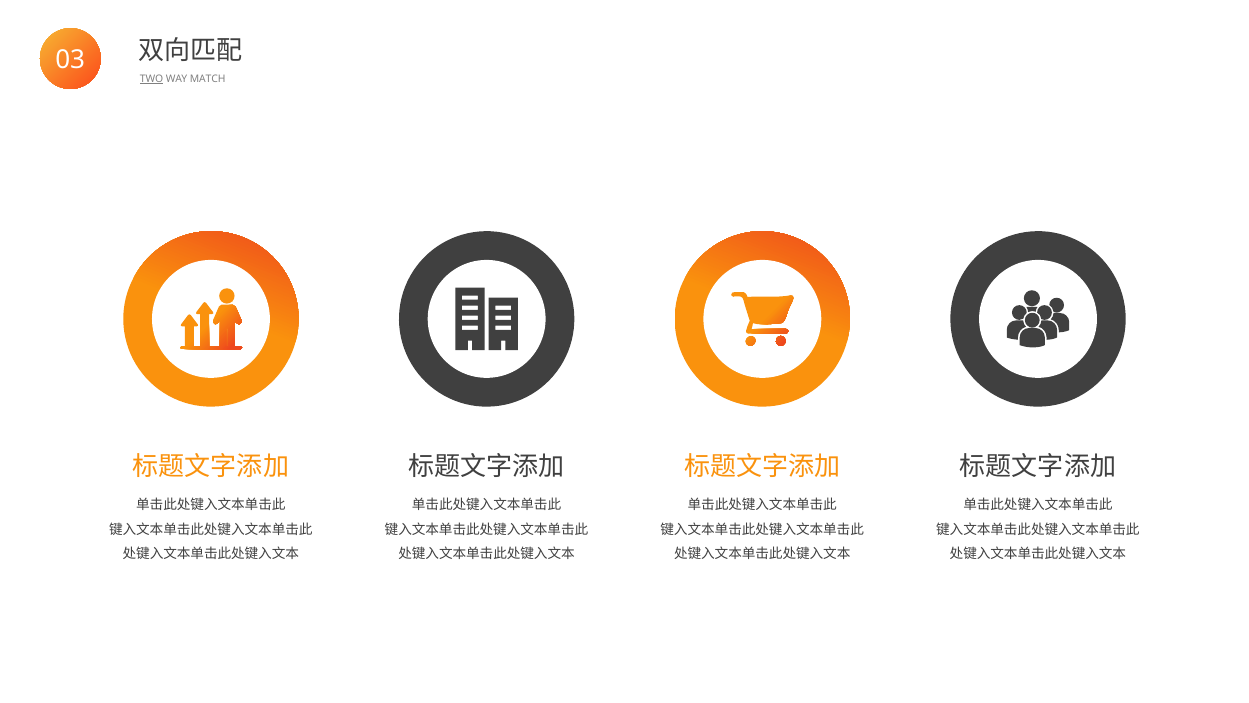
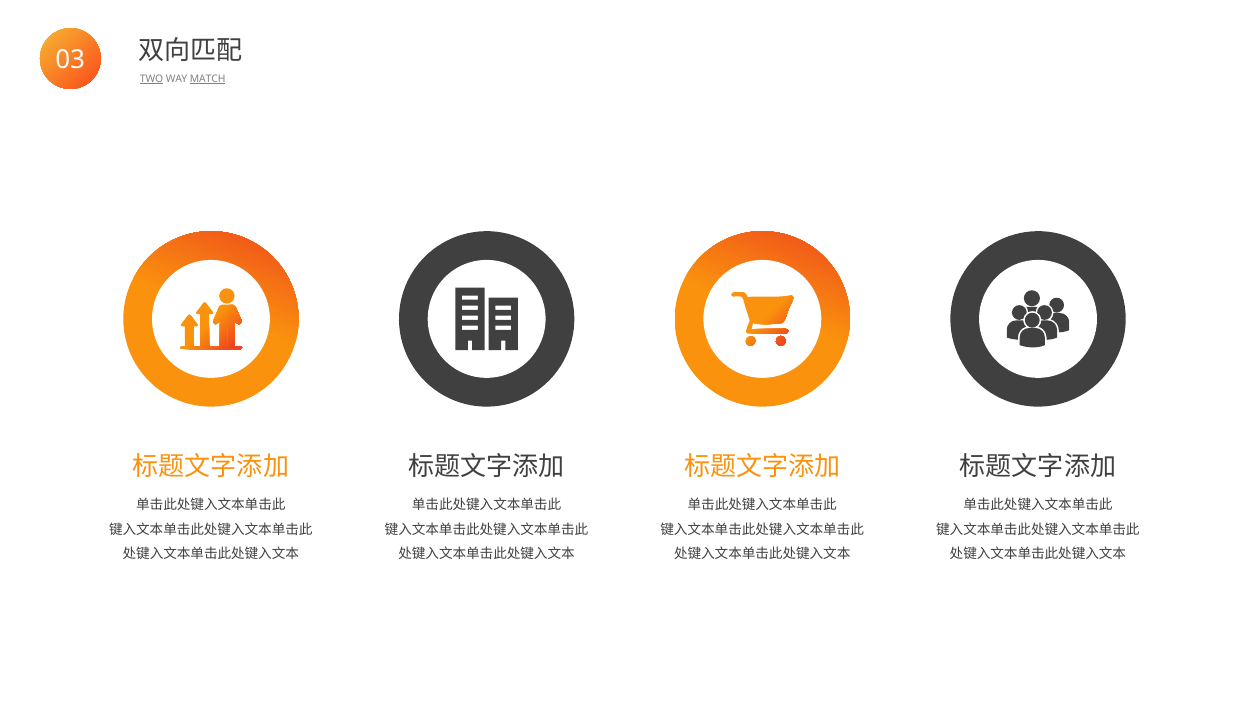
MATCH underline: none -> present (208, 79)
